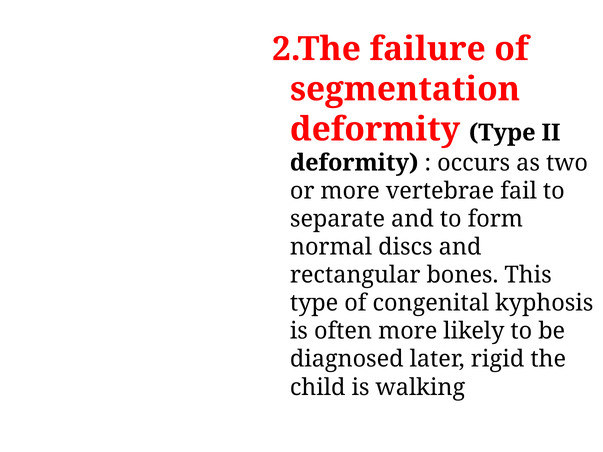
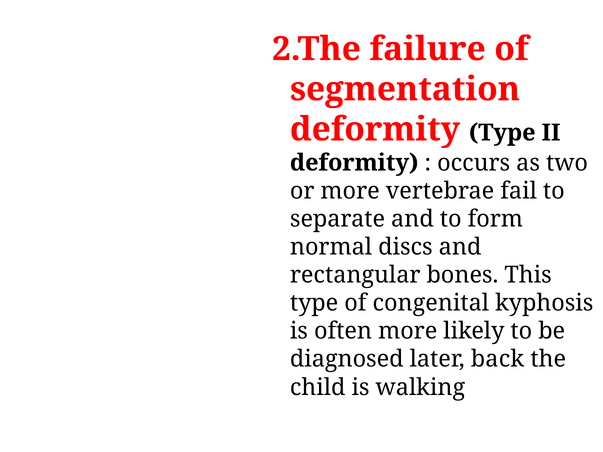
rigid: rigid -> back (497, 359)
